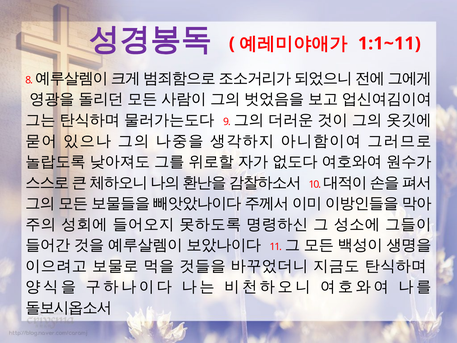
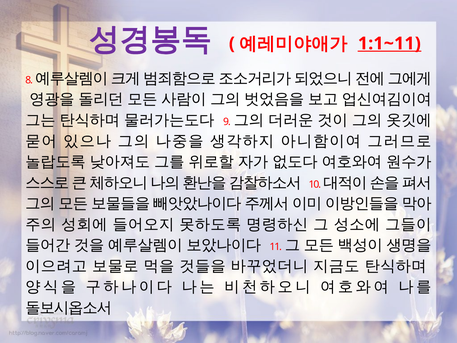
1:1~11 underline: none -> present (389, 43)
